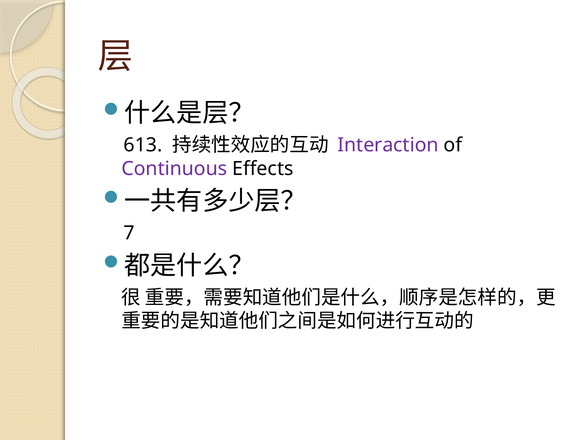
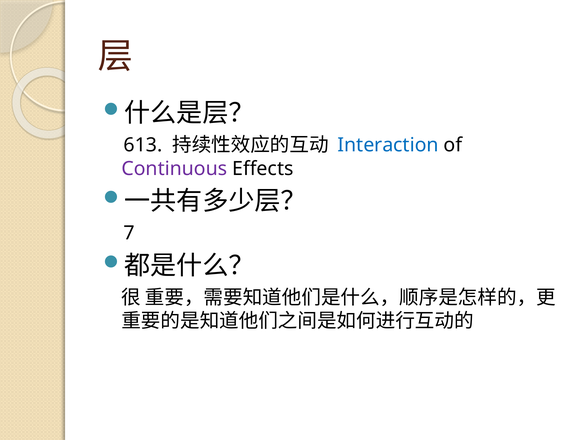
Interaction colour: purple -> blue (388, 145)
